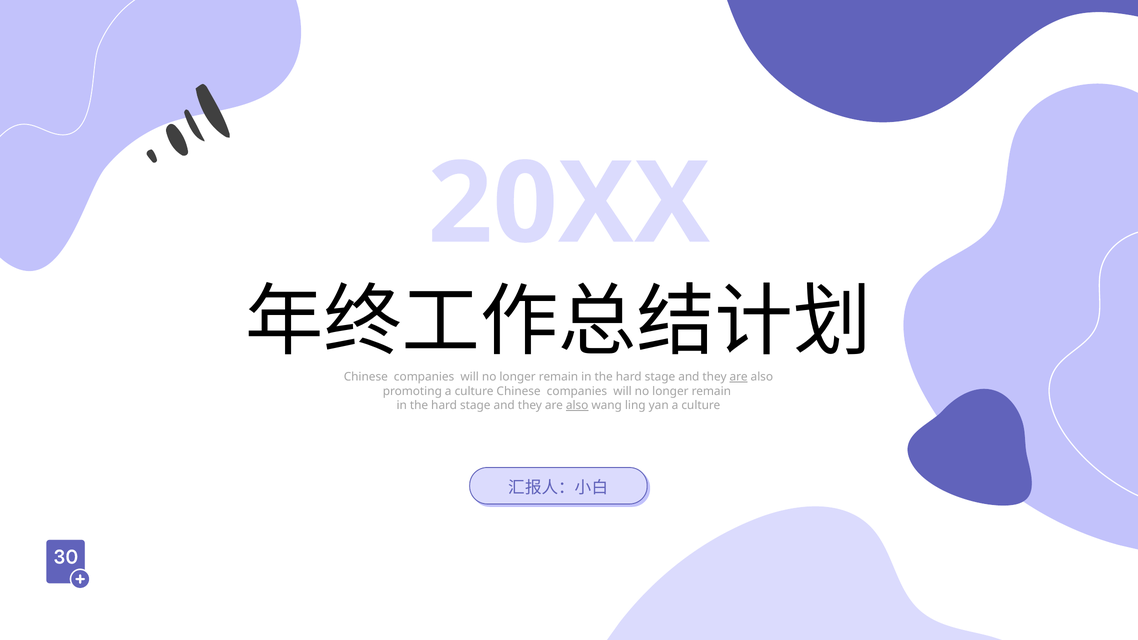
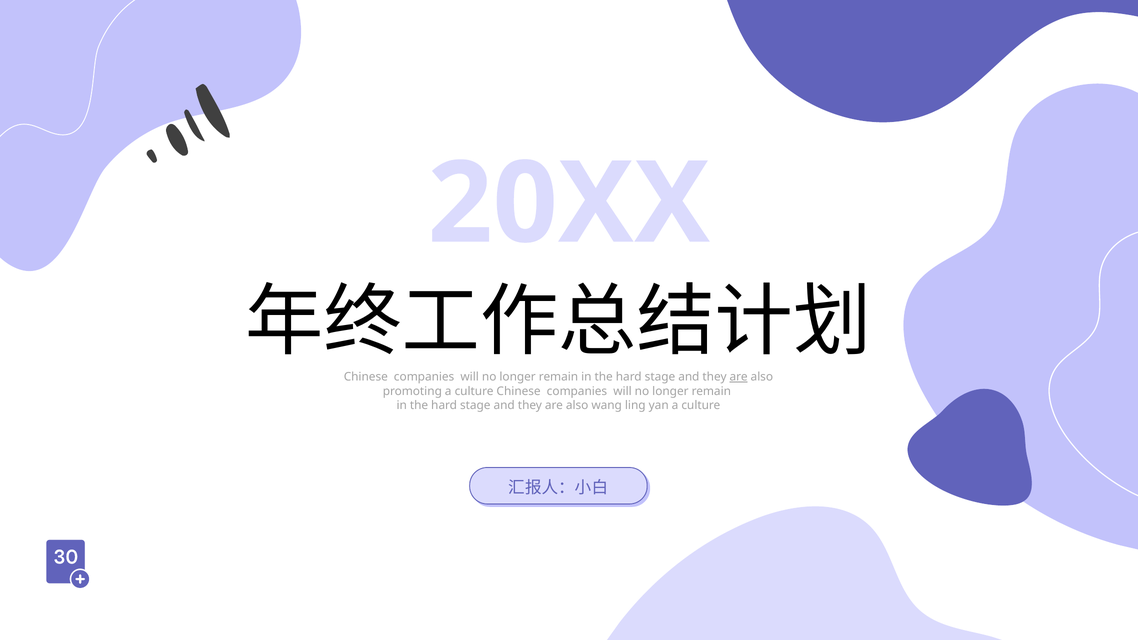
also underline: present -> none (577, 406)
